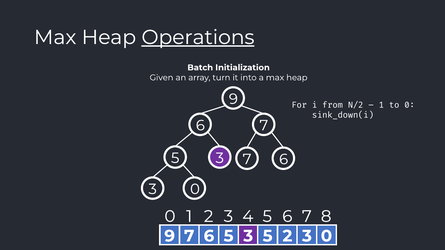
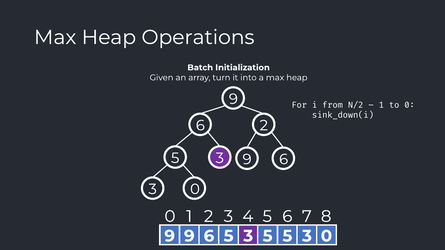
Operations underline: present -> none (198, 37)
6 7: 7 -> 2 (264, 126)
3 7: 7 -> 9 (247, 159)
9 7: 7 -> 9 (189, 236)
5 2: 2 -> 5 (287, 236)
